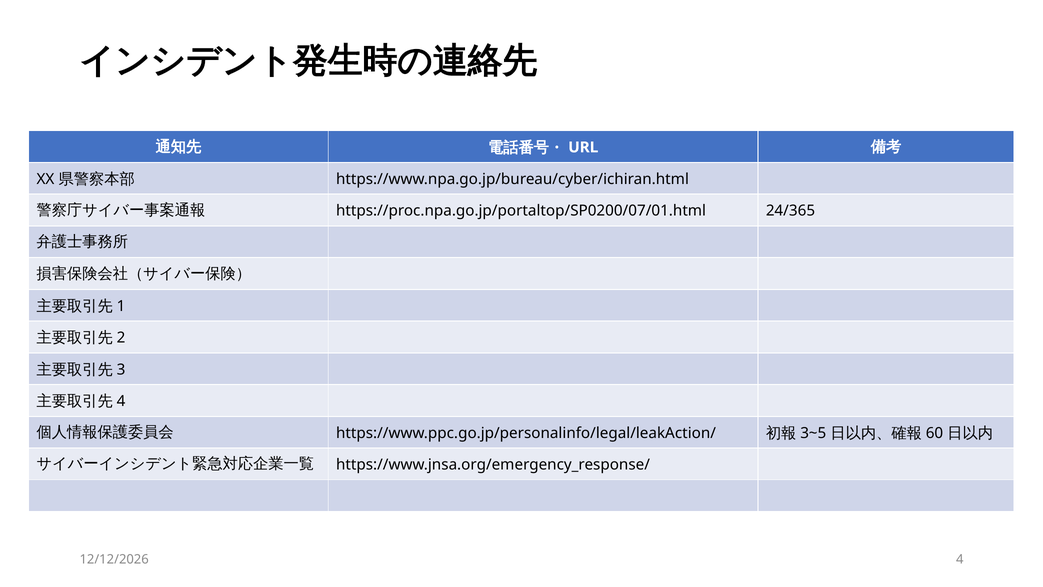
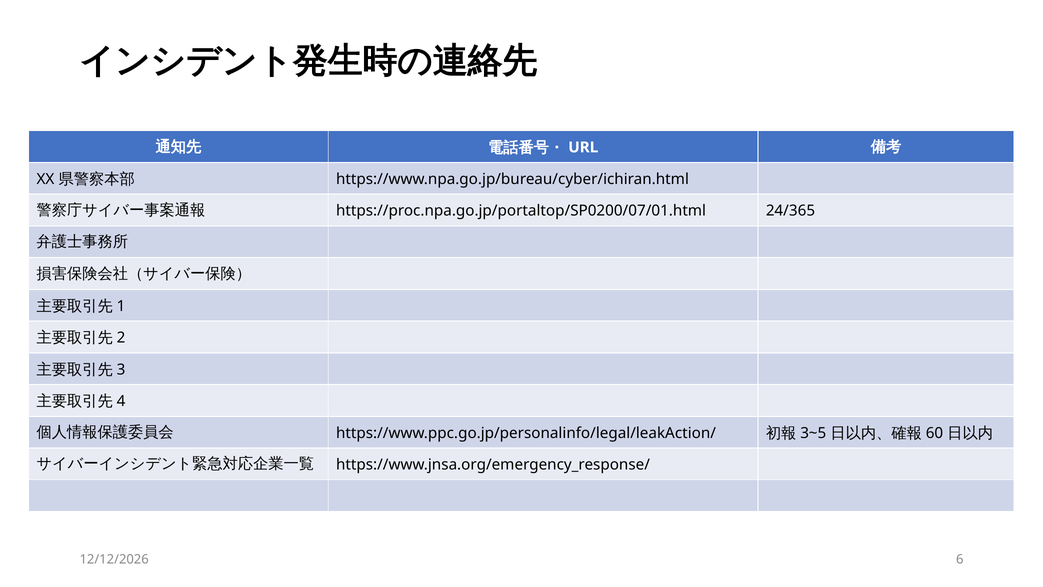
4: 4 -> 6 (960, 559)
